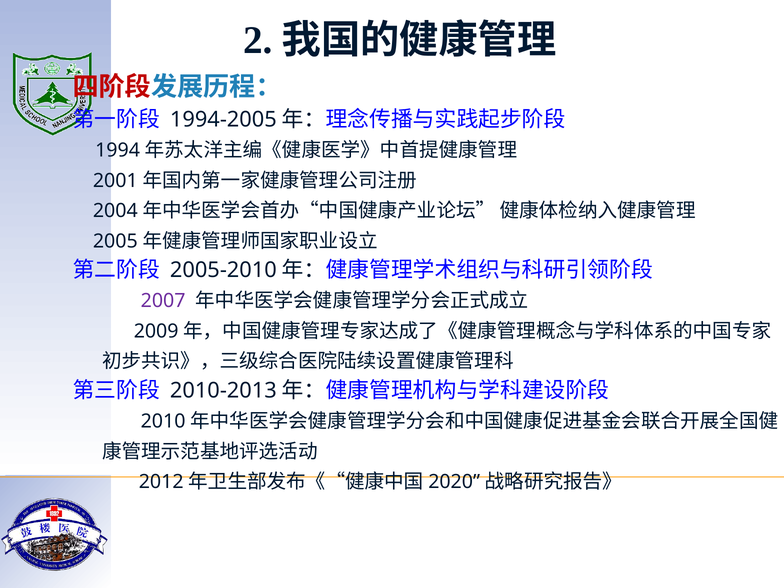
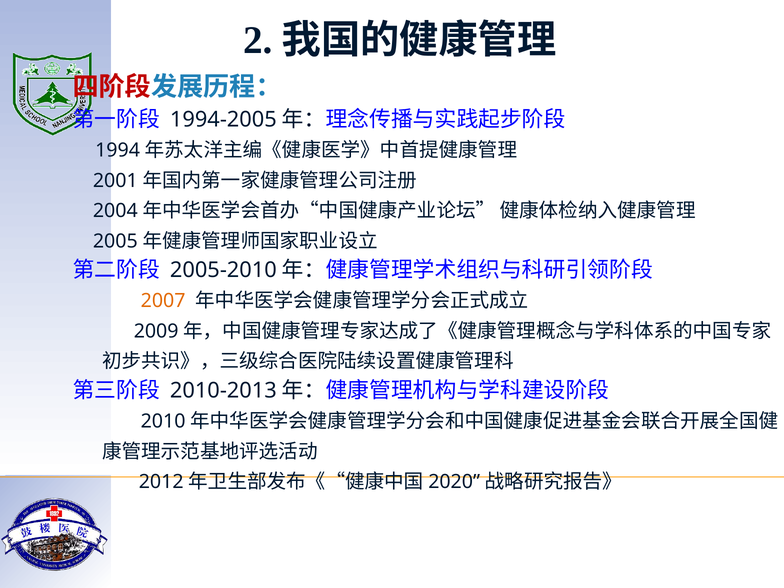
2007 colour: purple -> orange (163, 301)
